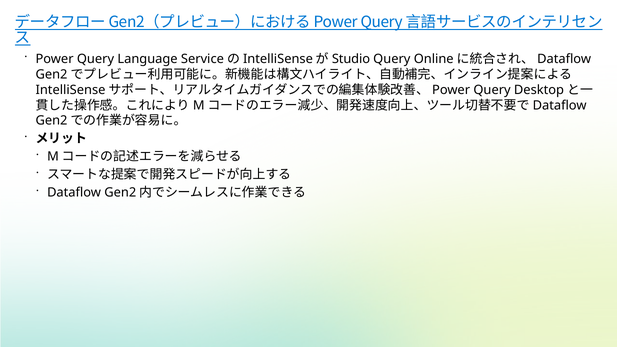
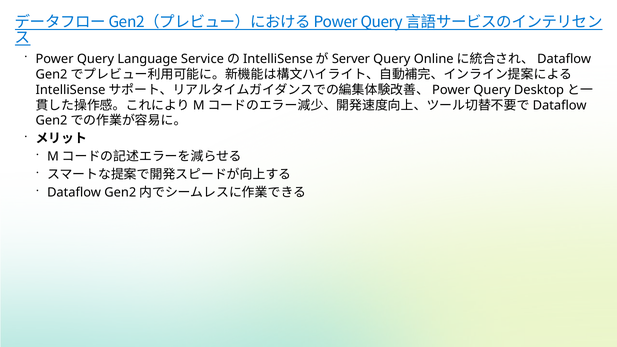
Studio: Studio -> Server (351, 59)
